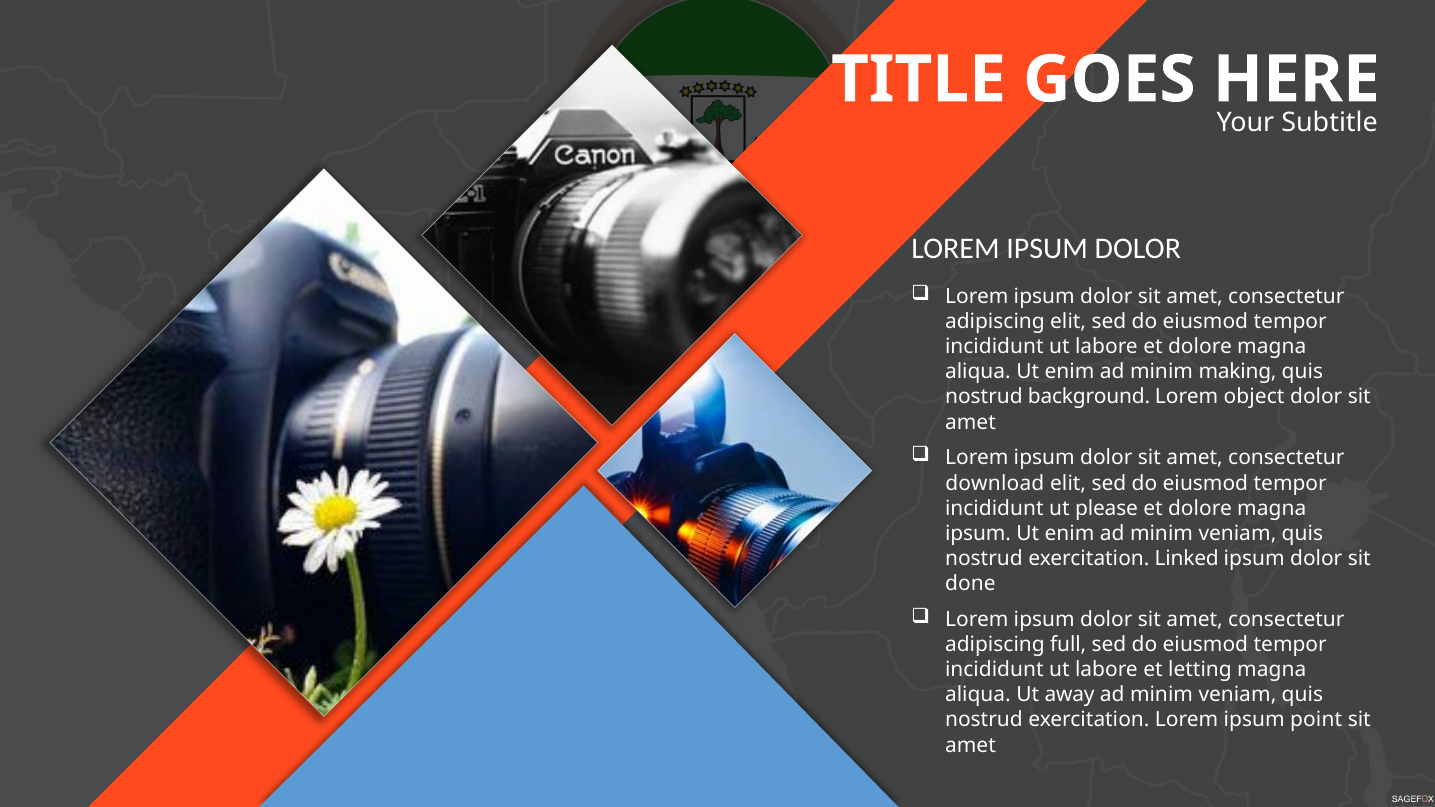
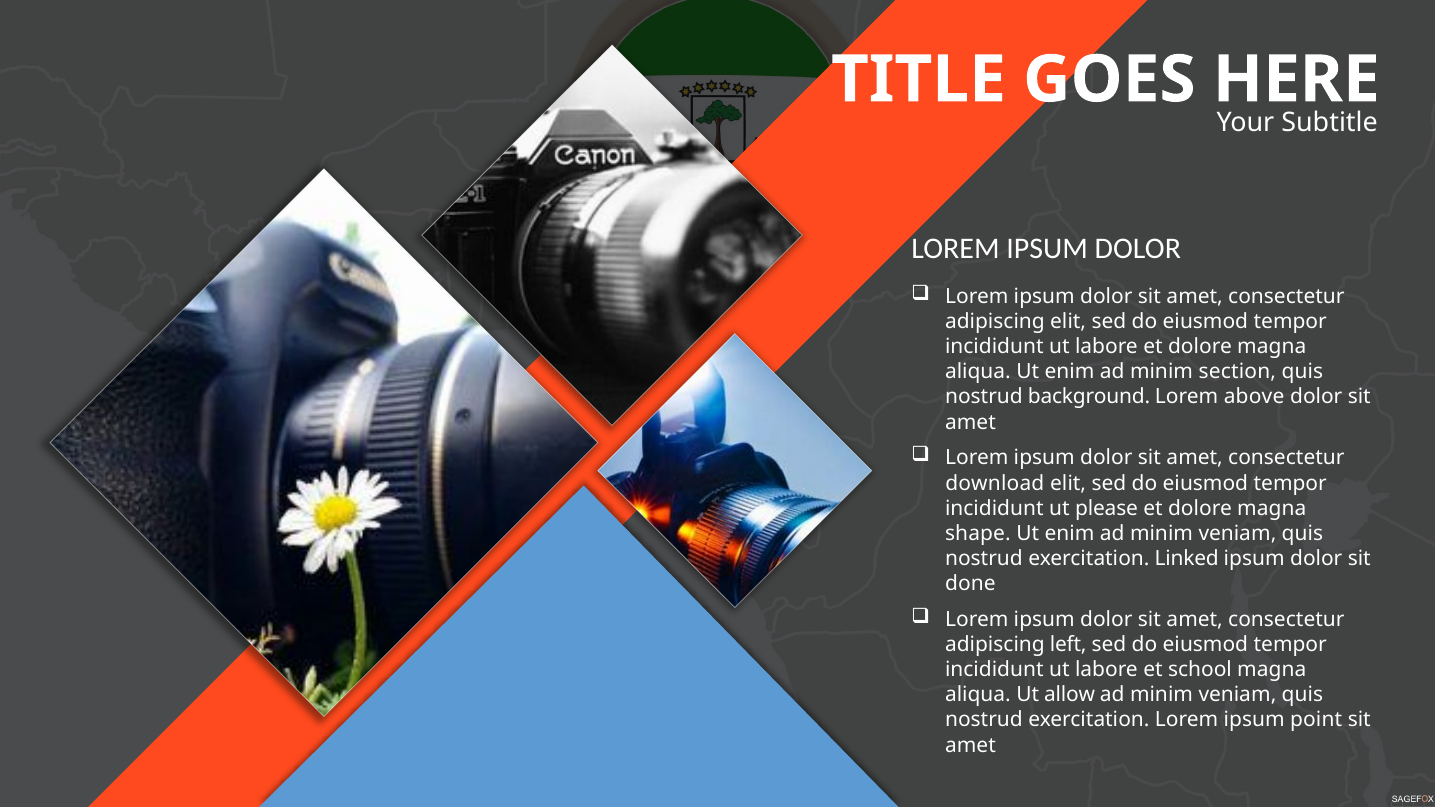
making: making -> section (1237, 372)
object: object -> above (1254, 397)
ipsum: ipsum -> shape (978, 534)
full: full -> left (1068, 645)
letting: letting -> school (1200, 670)
away: away -> allow (1070, 695)
